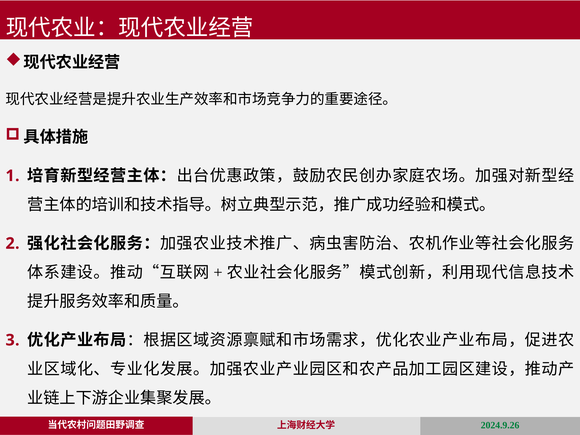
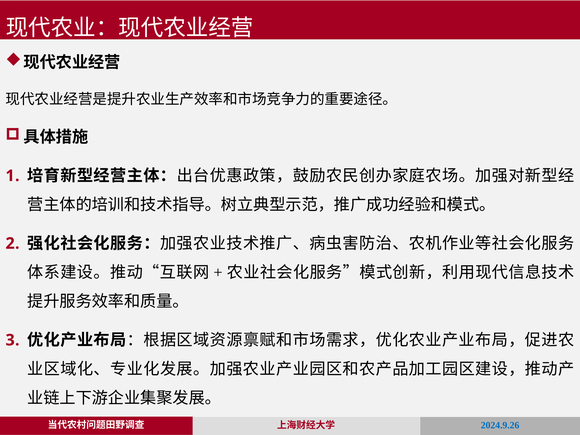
2024.9.26 colour: green -> blue (500, 425)
